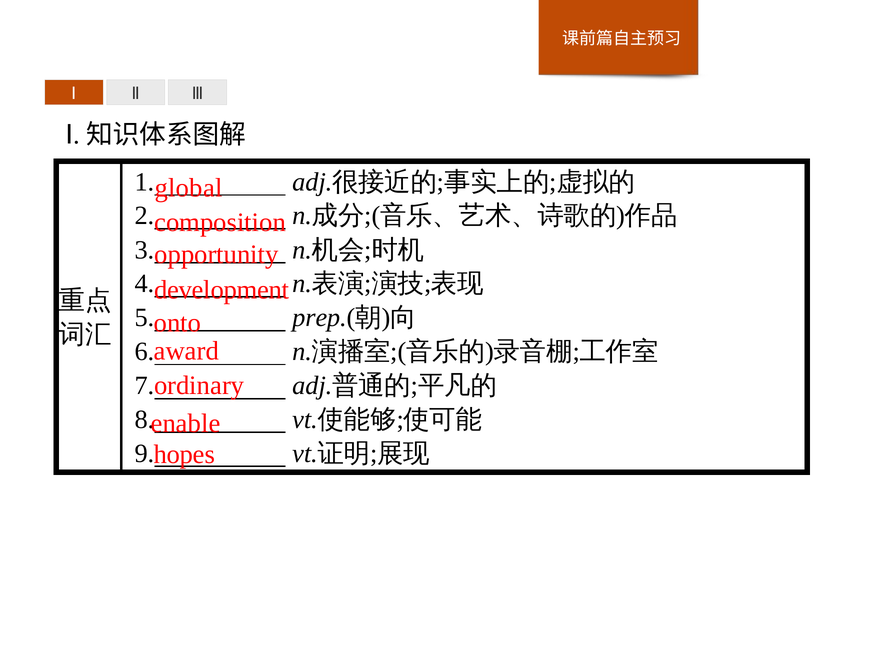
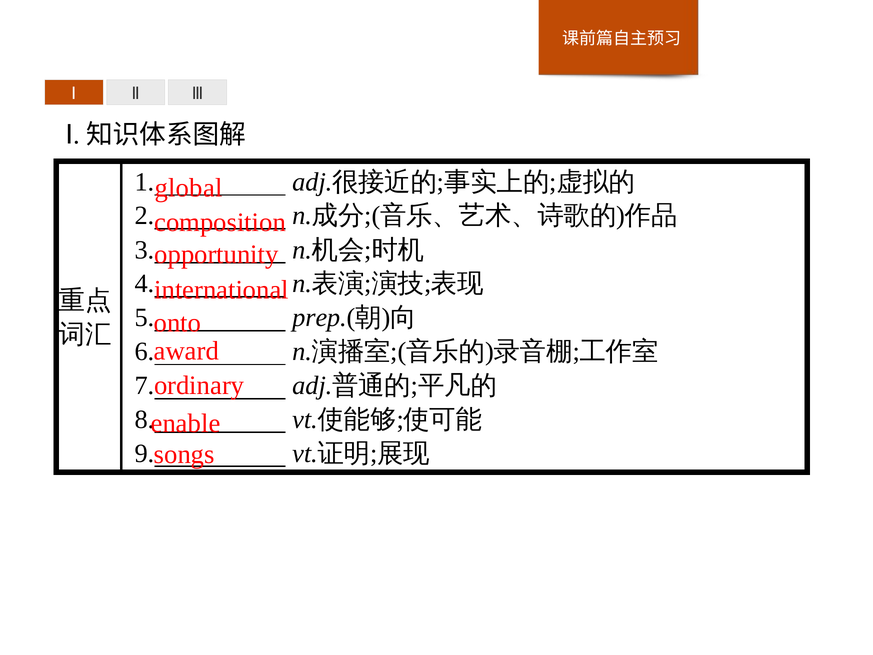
development: development -> international (222, 290)
hopes: hopes -> songs (184, 454)
